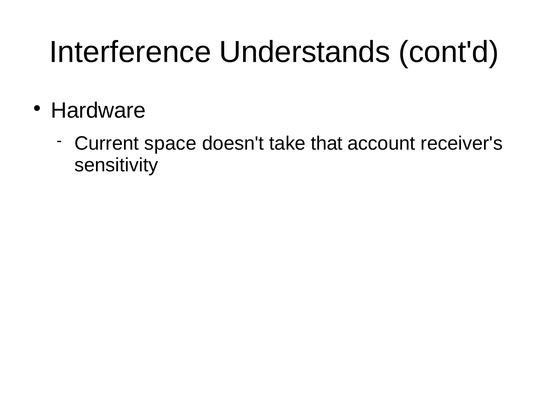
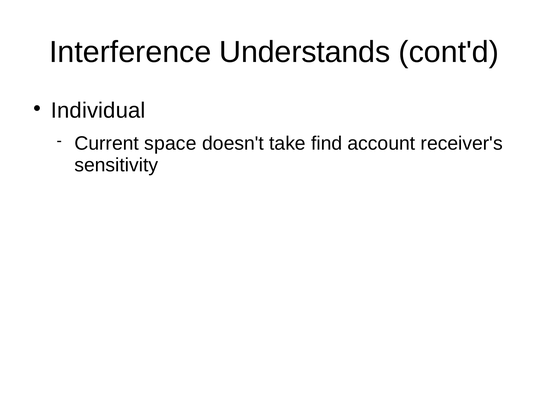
Hardware: Hardware -> Individual (98, 110)
that: that -> find (327, 143)
